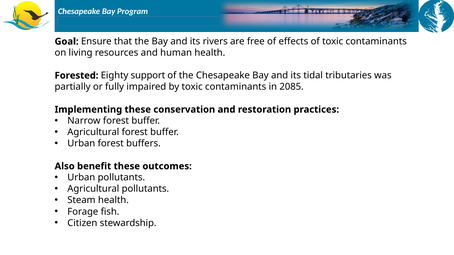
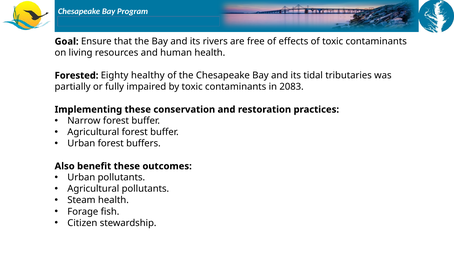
support: support -> healthy (148, 76)
2085: 2085 -> 2083 (292, 87)
